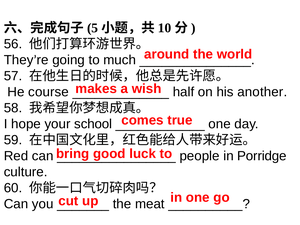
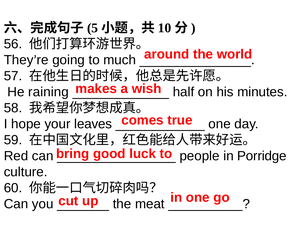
course: course -> raining (49, 92)
another: another -> minutes (262, 92)
school: school -> leaves (93, 124)
